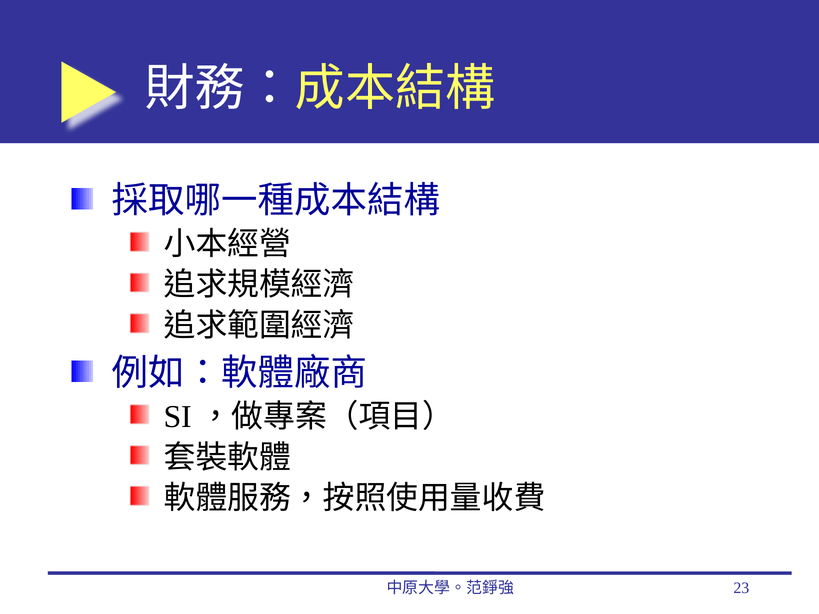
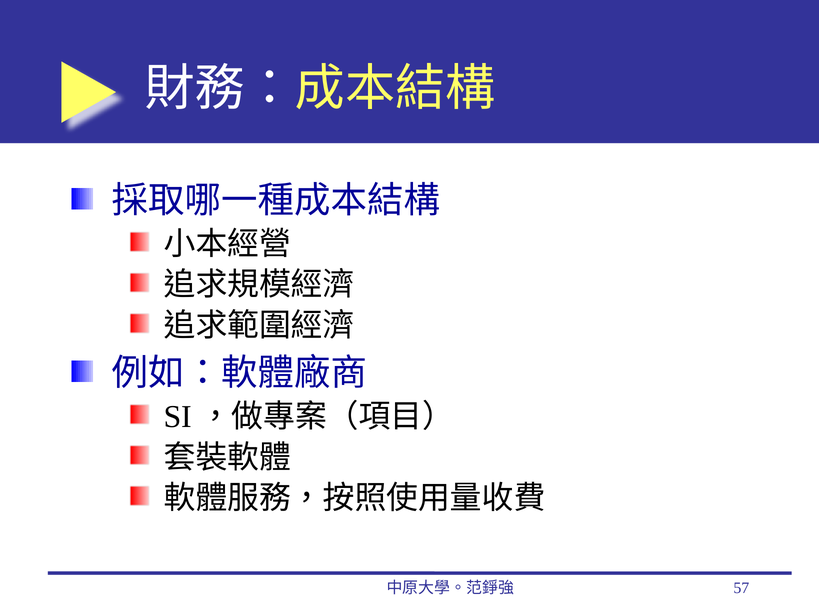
23: 23 -> 57 (741, 588)
